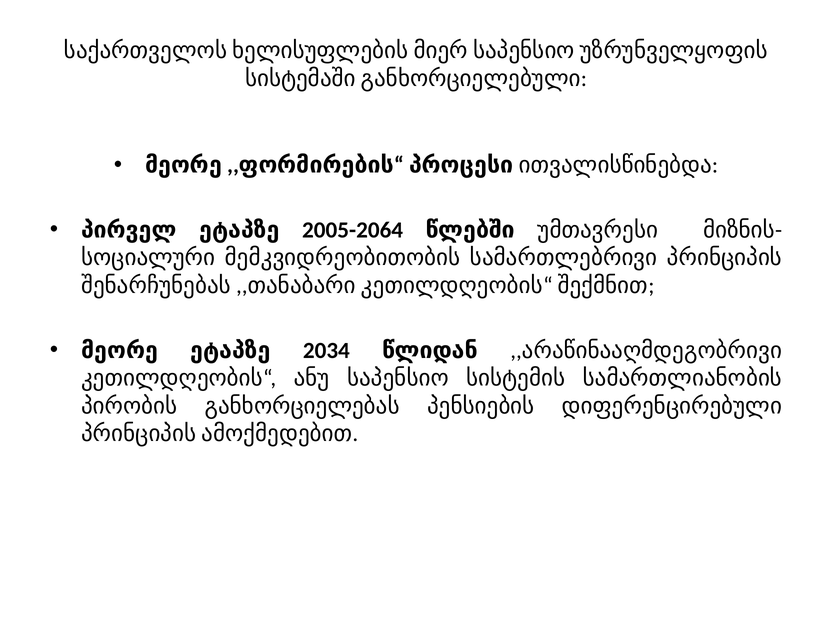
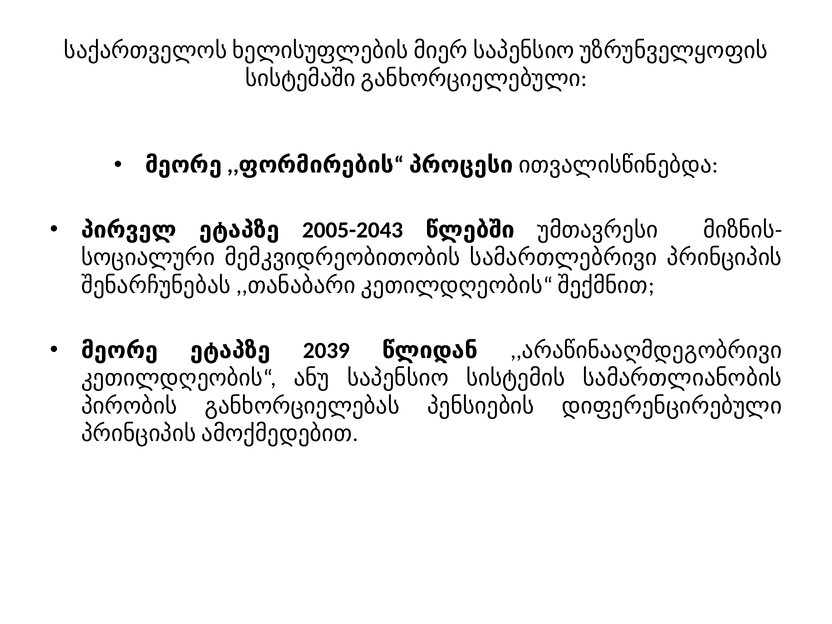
2005-2064: 2005-2064 -> 2005-2043 (353, 230)
2034: 2034 -> 2039 (326, 350)
